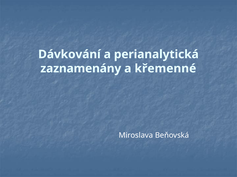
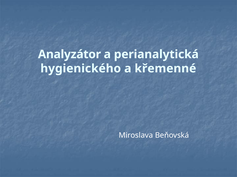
Dávkování: Dávkování -> Analyzátor (69, 55)
zaznamenány: zaznamenány -> hygienického (81, 69)
